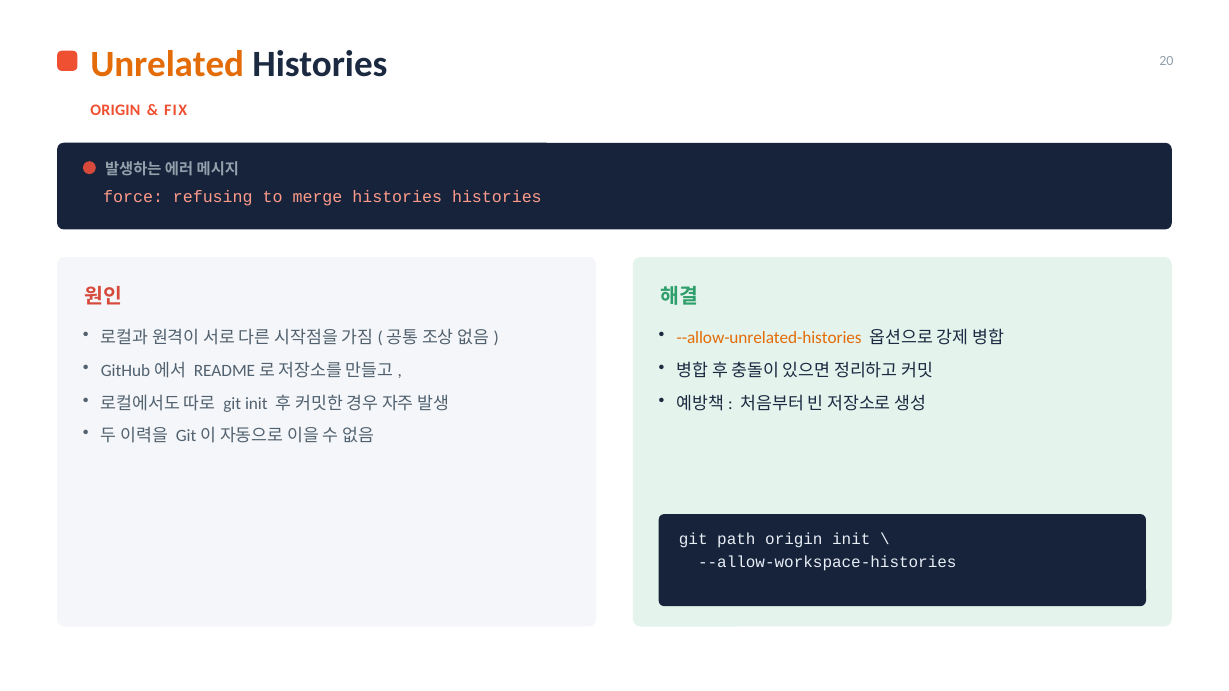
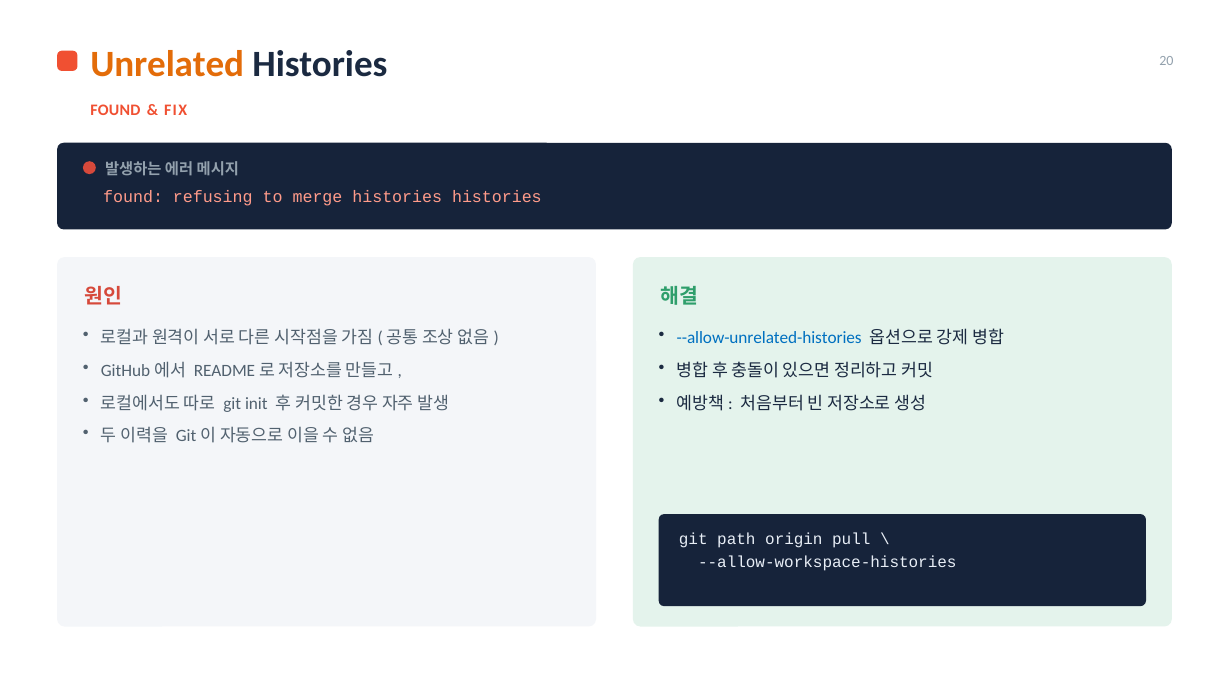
ORIGIN: ORIGIN -> FOUND (115, 110)
force: force -> found (133, 197)
--allow-unrelated-histories colour: orange -> blue (769, 338)
origin init: init -> pull (851, 540)
